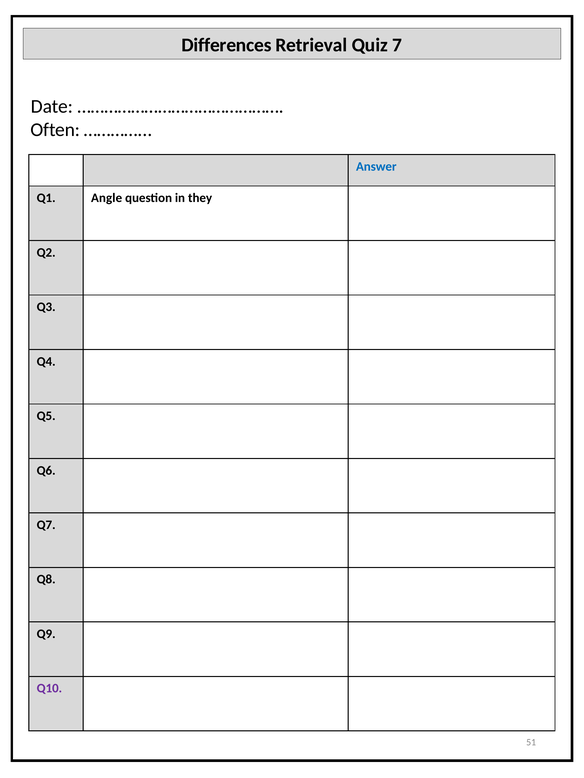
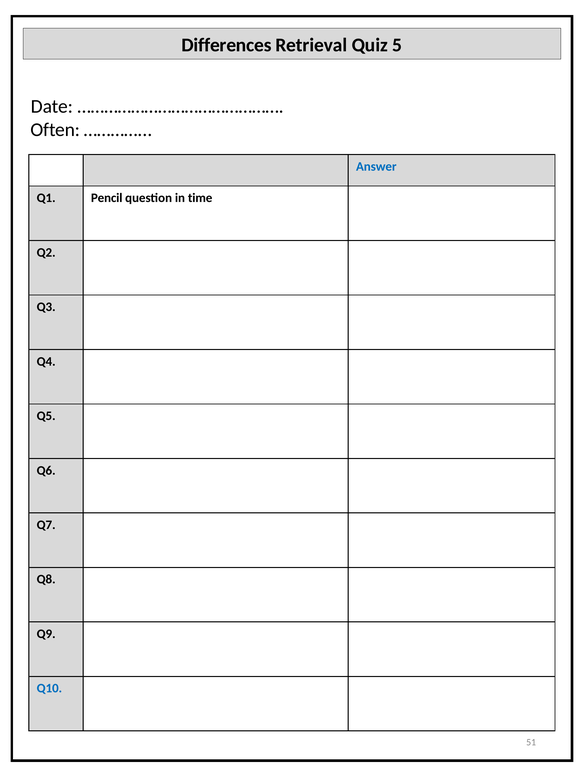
7: 7 -> 5 (397, 45)
Angle: Angle -> Pencil (107, 198)
they: they -> time (200, 198)
Q10 colour: purple -> blue (49, 689)
